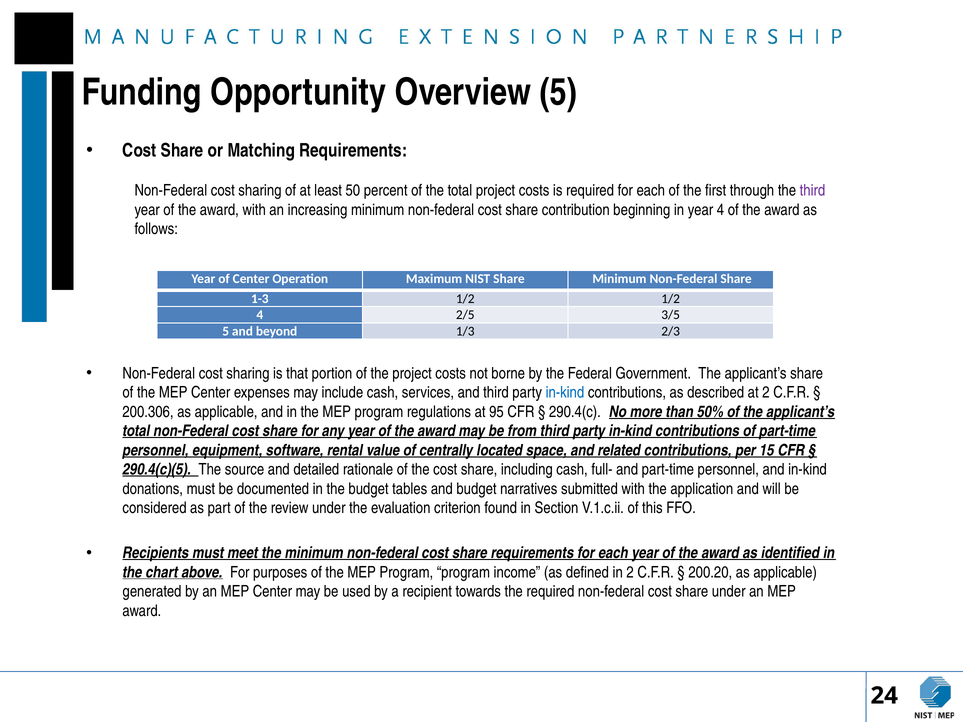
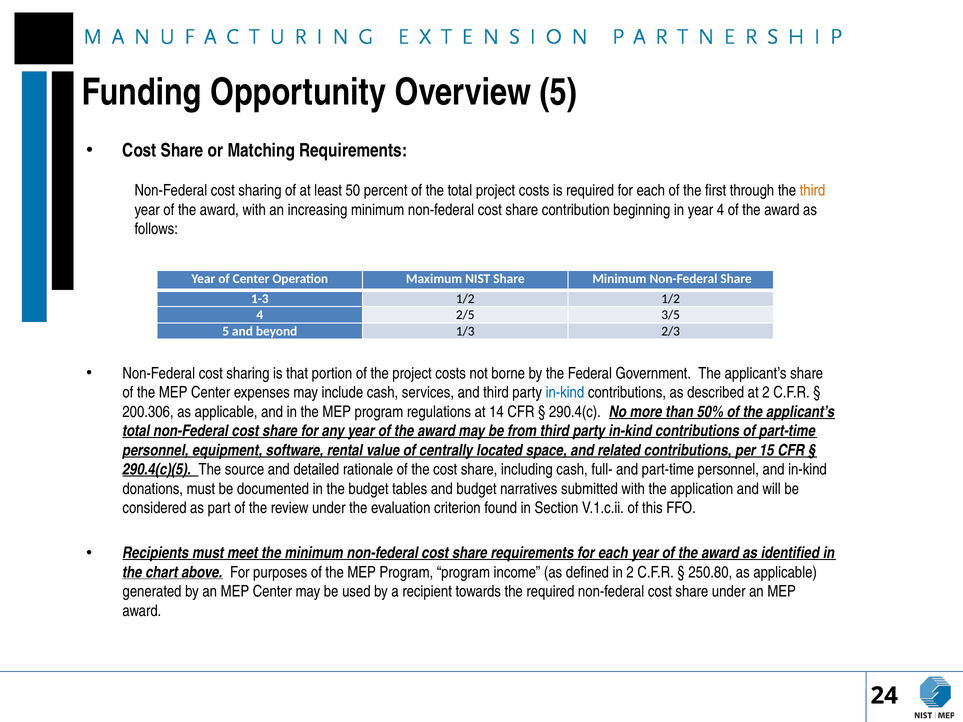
third colour: purple -> orange (812, 191)
95: 95 -> 14 (496, 412)
200.20: 200.20 -> 250.80 (710, 573)
